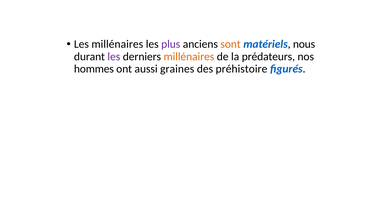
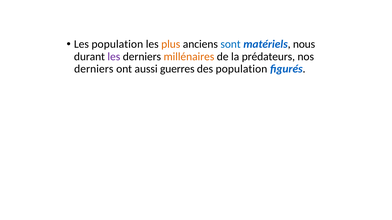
Les millénaires: millénaires -> population (117, 44)
plus colour: purple -> orange (171, 44)
sont colour: orange -> blue (231, 44)
hommes: hommes -> derniers (94, 69)
graines: graines -> guerres (177, 69)
des préhistoire: préhistoire -> population (241, 69)
